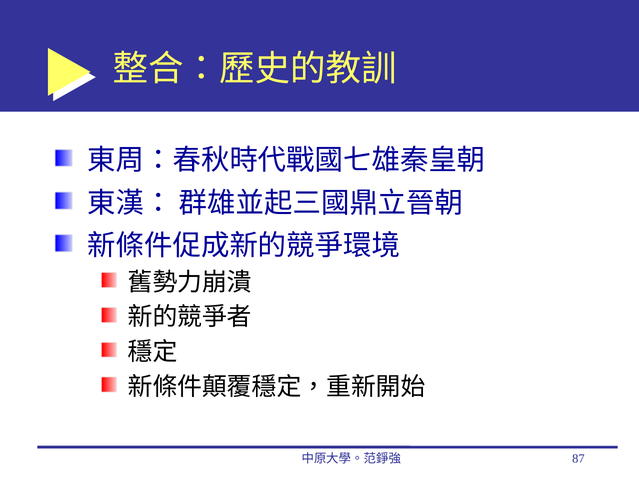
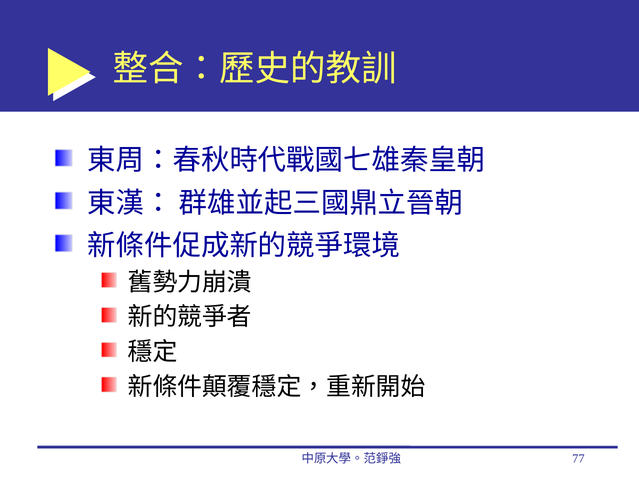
87: 87 -> 77 (578, 459)
